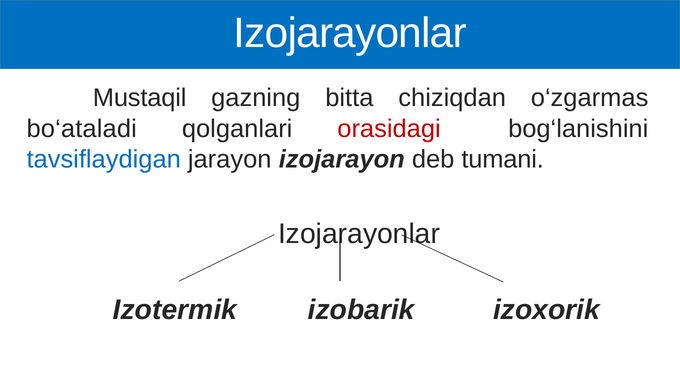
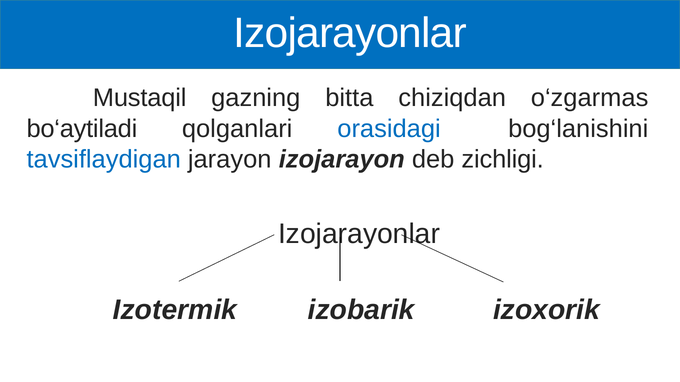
bo‘ataladi: bo‘ataladi -> bo‘aytiladi (82, 129)
orasidagi colour: red -> blue (389, 129)
tumani: tumani -> zichligi (503, 160)
